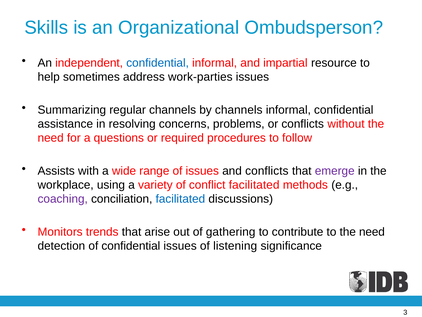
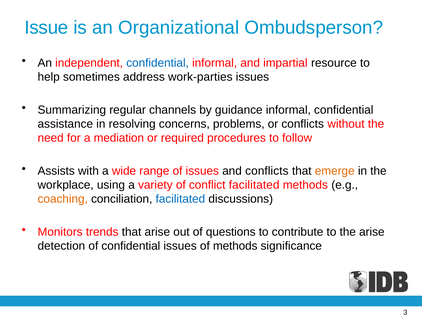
Skills: Skills -> Issue (46, 28)
by channels: channels -> guidance (239, 110)
questions: questions -> mediation (119, 138)
emerge colour: purple -> orange (335, 171)
coaching colour: purple -> orange (63, 199)
gathering: gathering -> questions (231, 232)
to the need: need -> arise (372, 232)
of listening: listening -> methods (235, 246)
